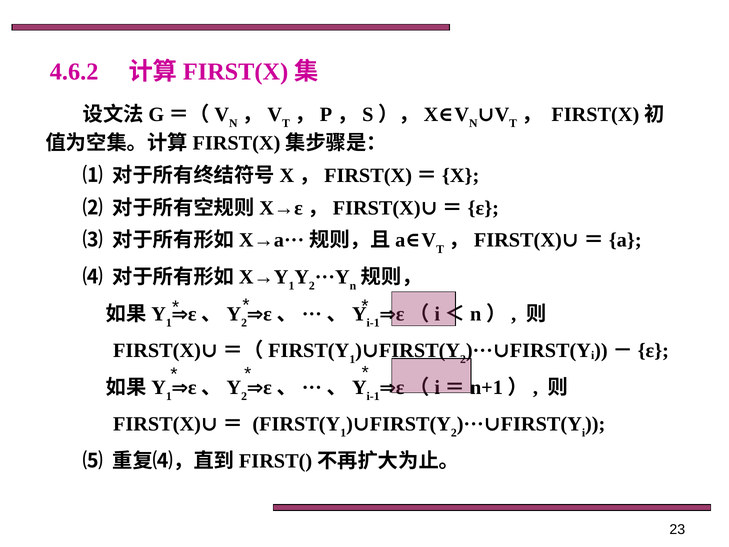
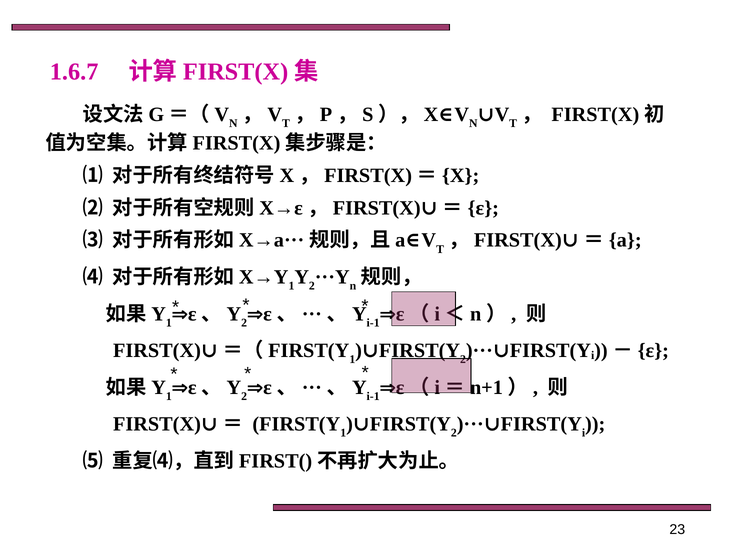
4.6.2: 4.6.2 -> 1.6.7 (74, 72)
